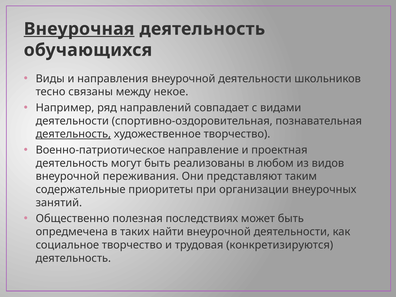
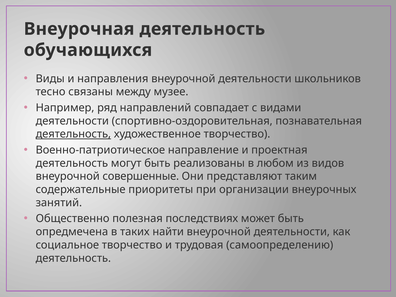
Внеурочная underline: present -> none (79, 29)
некое: некое -> музее (171, 92)
переживания: переживания -> совершенные (141, 176)
конкретизируются: конкретизируются -> самоопределению (280, 245)
